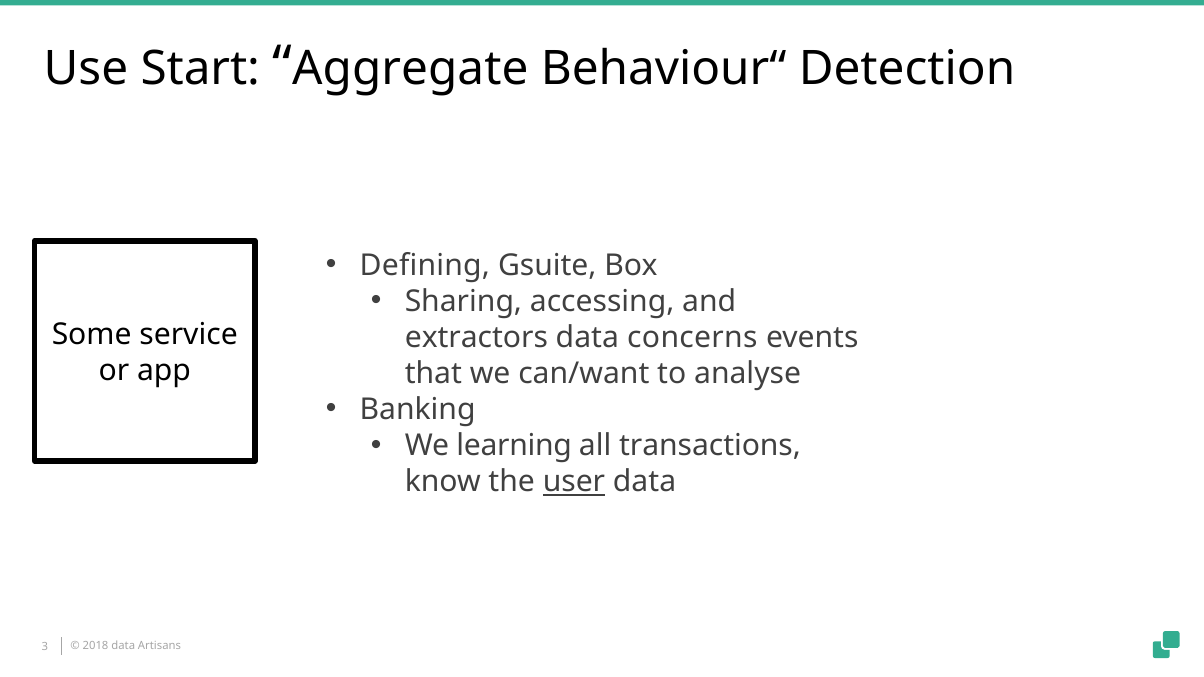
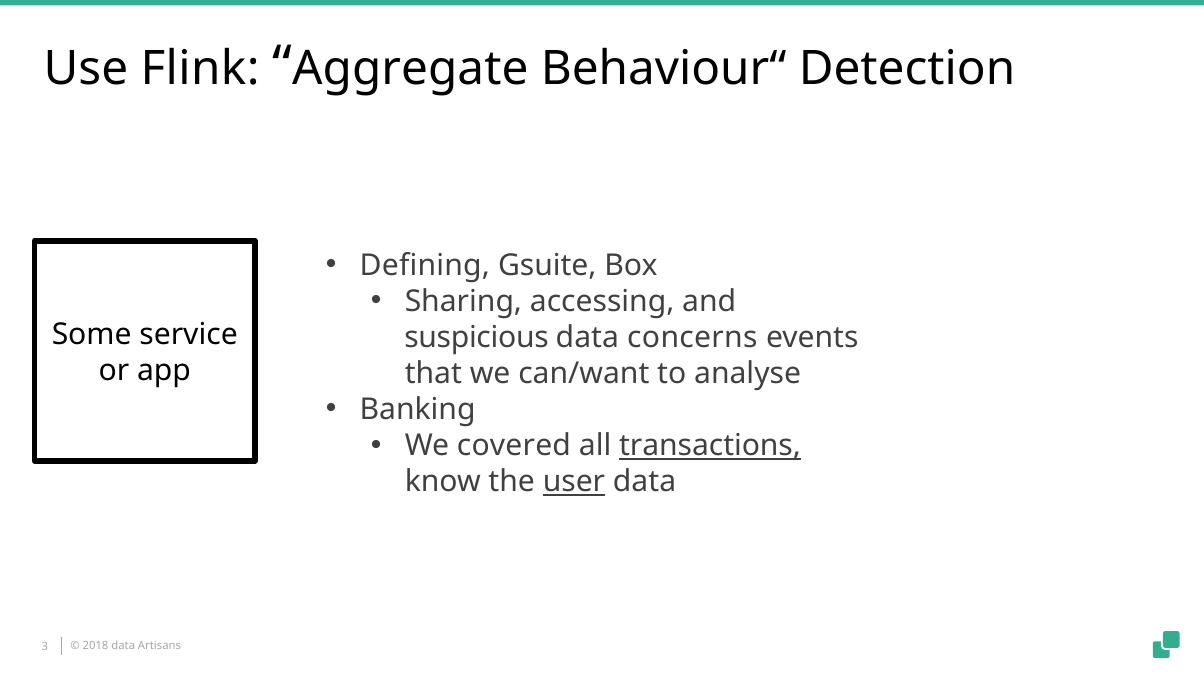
Start: Start -> Flink (200, 69)
extractors: extractors -> suspicious (477, 338)
learning: learning -> covered (514, 446)
transactions underline: none -> present (710, 446)
